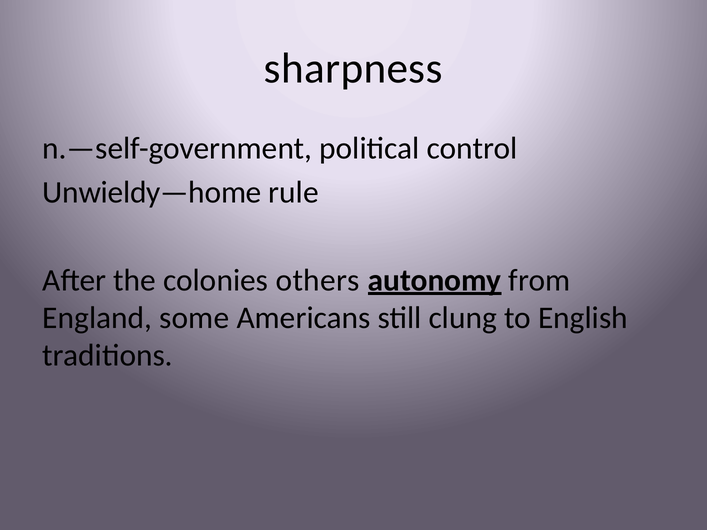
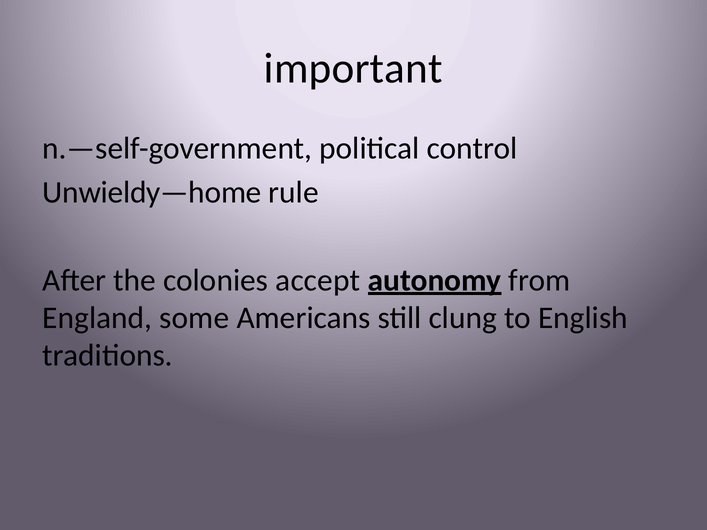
sharpness: sharpness -> important (353, 68)
others: others -> accept (318, 280)
